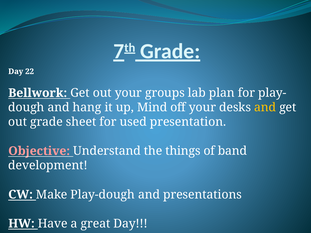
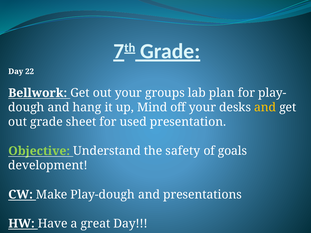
Objective colour: pink -> light green (39, 151)
things: things -> safety (183, 151)
band: band -> goals (232, 151)
